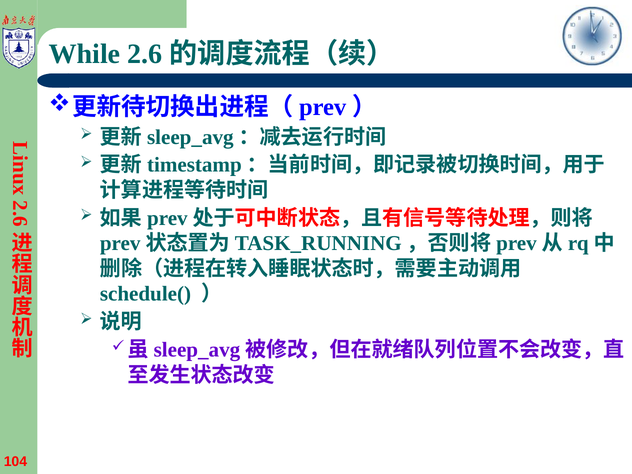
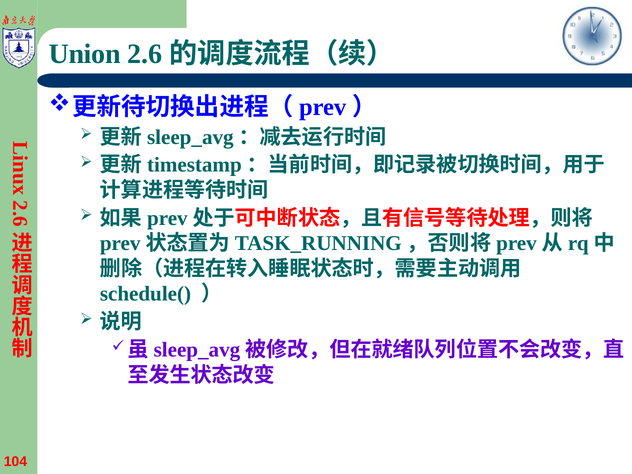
While: While -> Union (85, 54)
